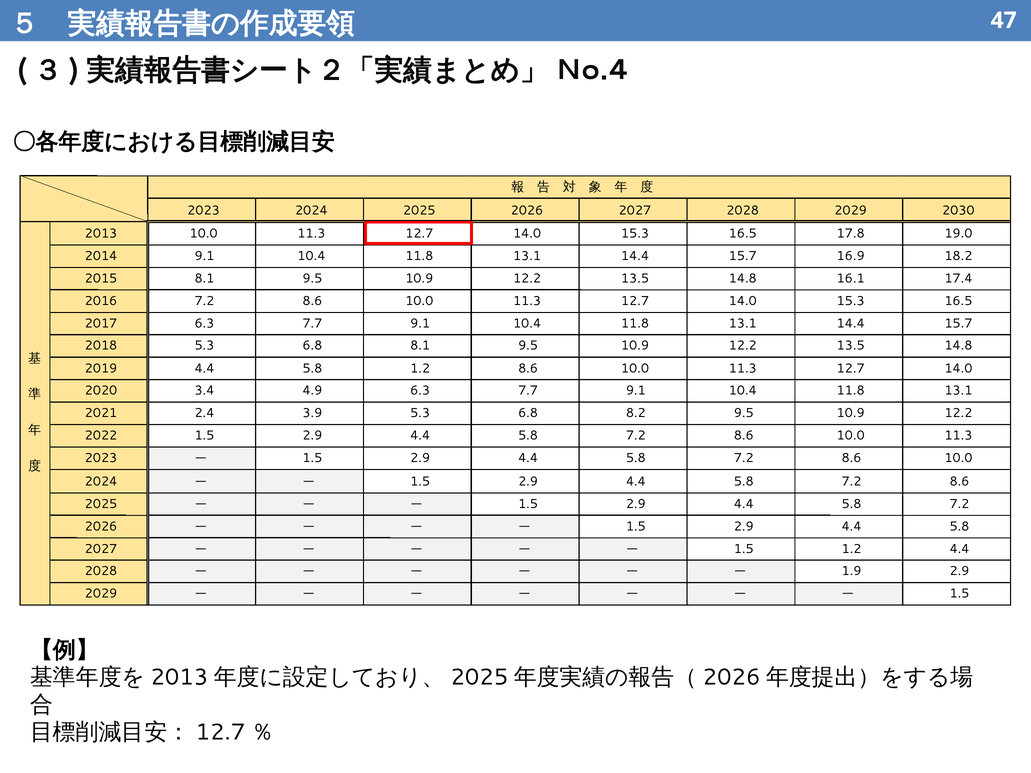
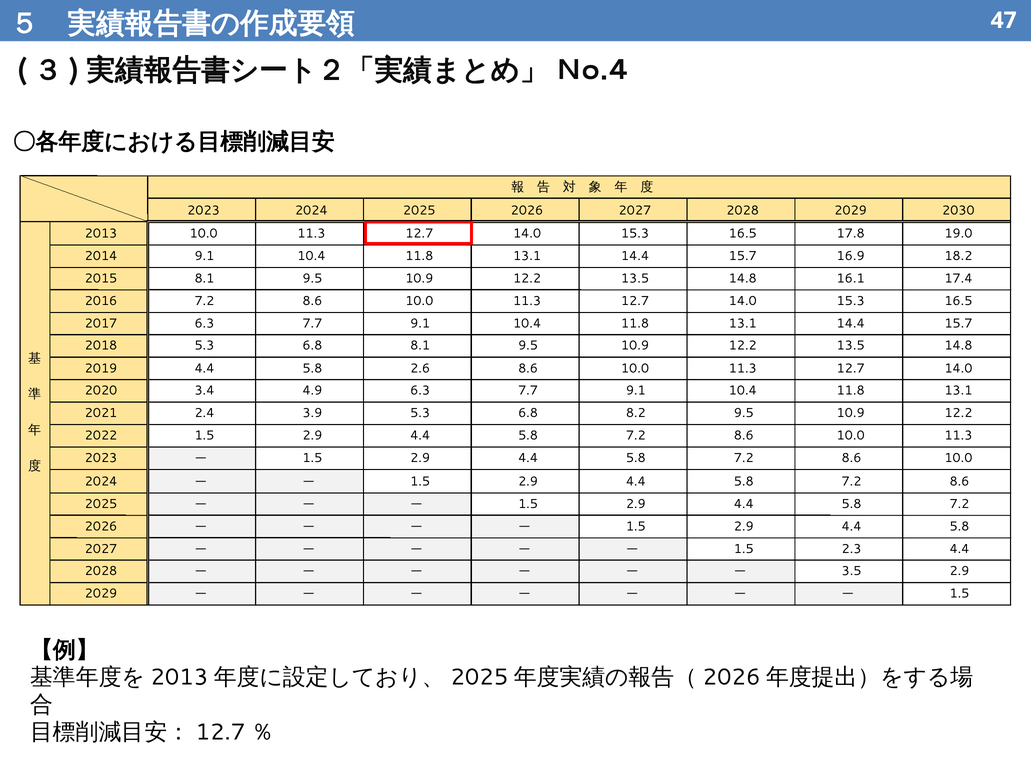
5.8 1.2: 1.2 -> 2.6 (420, 368)
1.5 1.2: 1.2 -> 2.3 (852, 549)
1.9: 1.9 -> 3.5 (852, 571)
